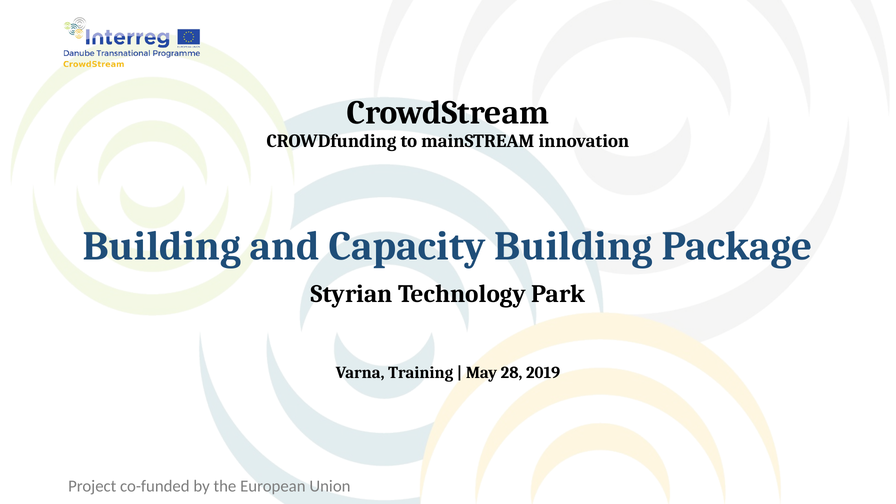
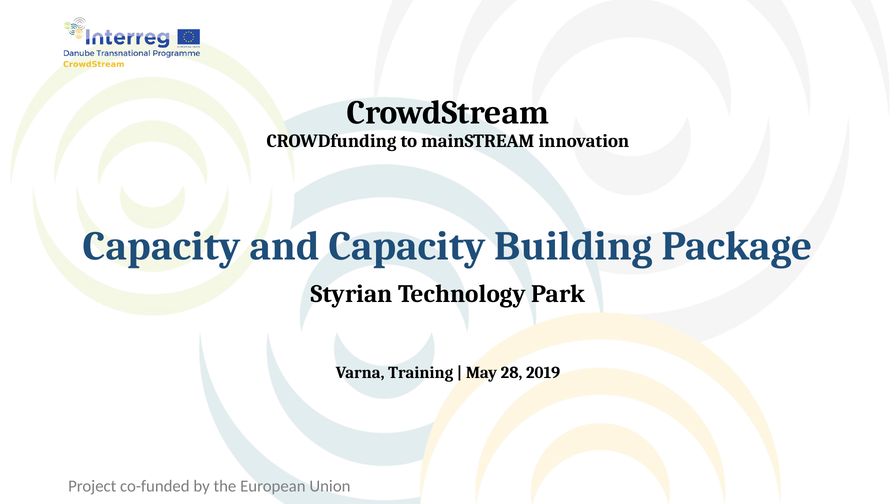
Building: Building -> Capacity (162, 246)
